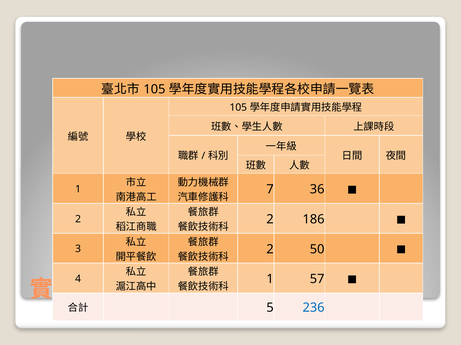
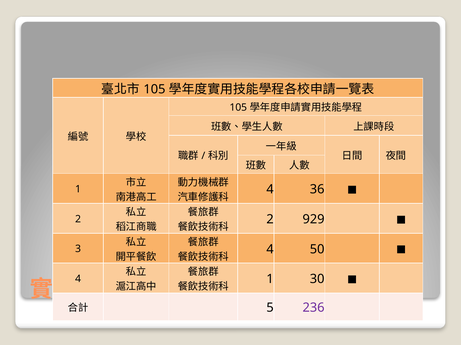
7: 7 -> 4 (270, 190)
186: 186 -> 929 (314, 220)
2: 2 -> 4 (270, 250)
57: 57 -> 30 (317, 280)
236 colour: blue -> purple (314, 308)
